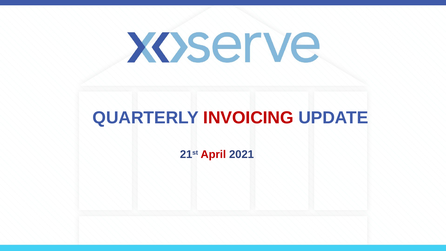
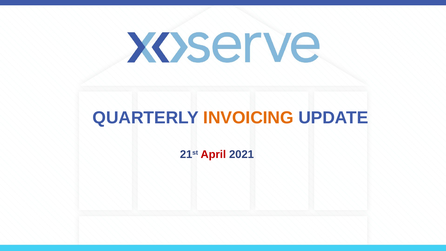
INVOICING colour: red -> orange (248, 118)
